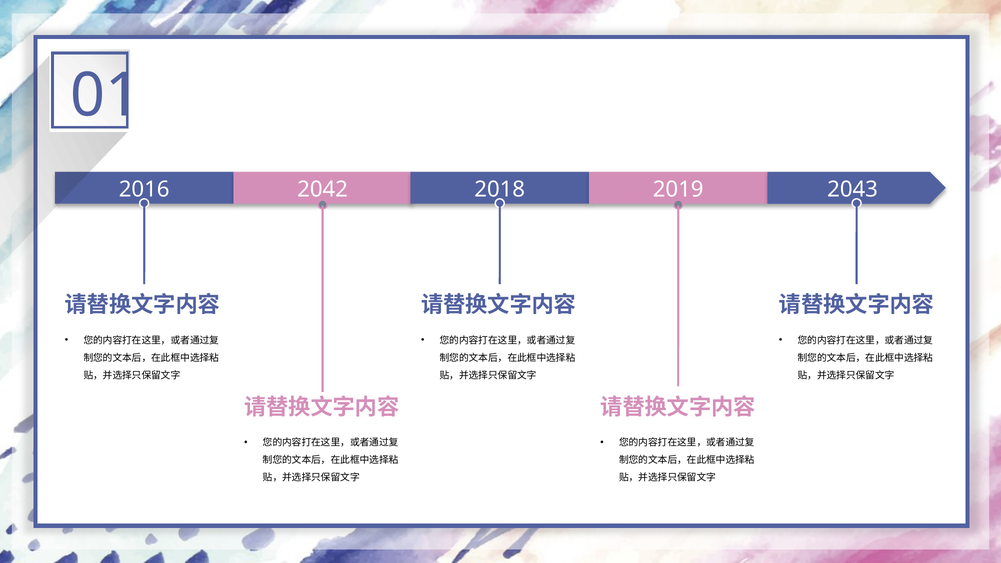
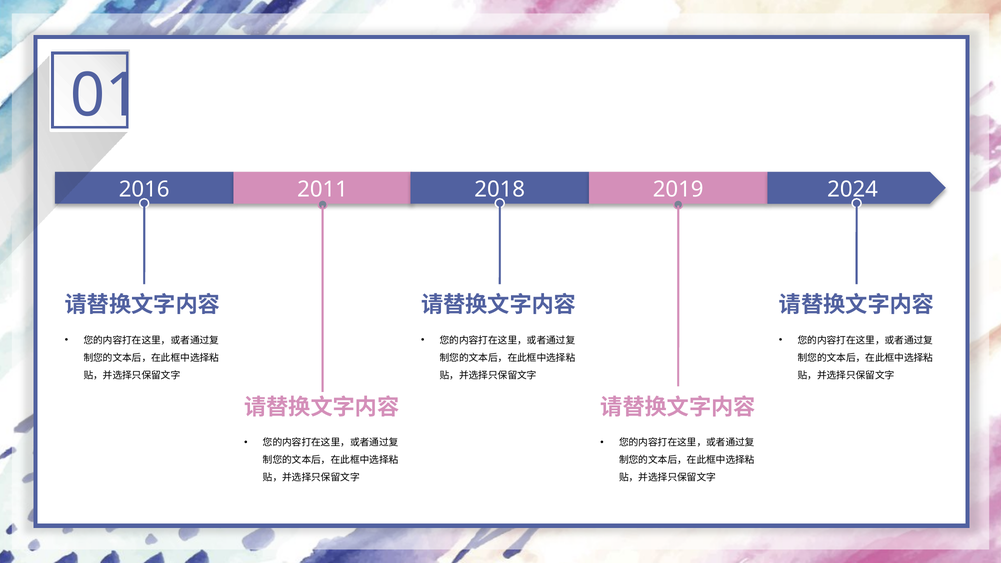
2042: 2042 -> 2011 (323, 189)
2043: 2043 -> 2024 (853, 189)
